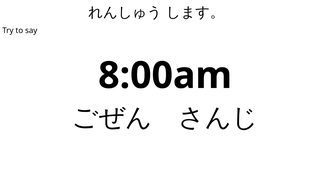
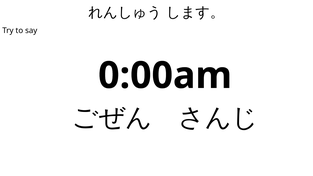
8:00am: 8:00am -> 0:00am (165, 76)
